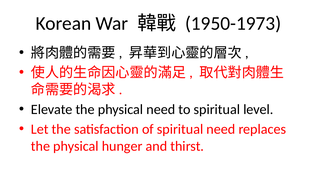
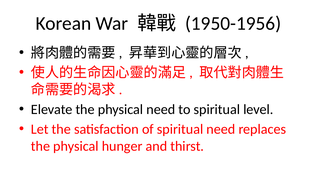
1950-1973: 1950-1973 -> 1950-1956 (233, 23)
